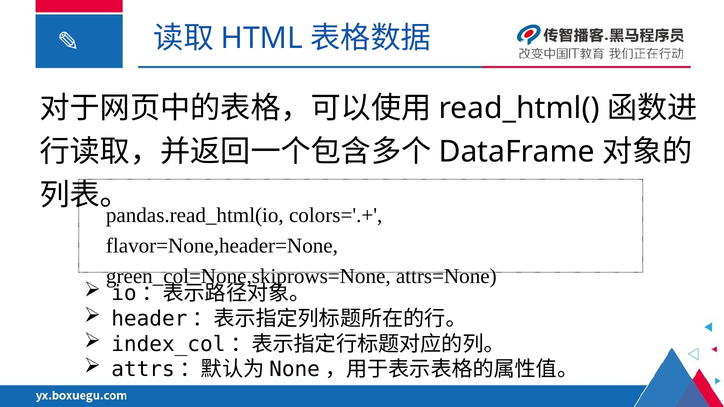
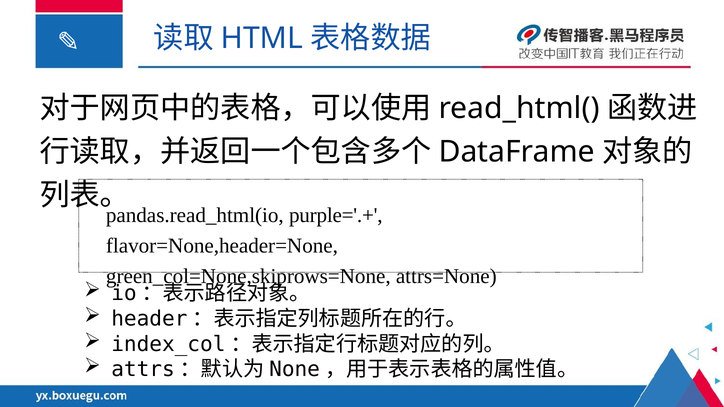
colors='.+: colors='.+ -> purple='.+ (336, 216)
